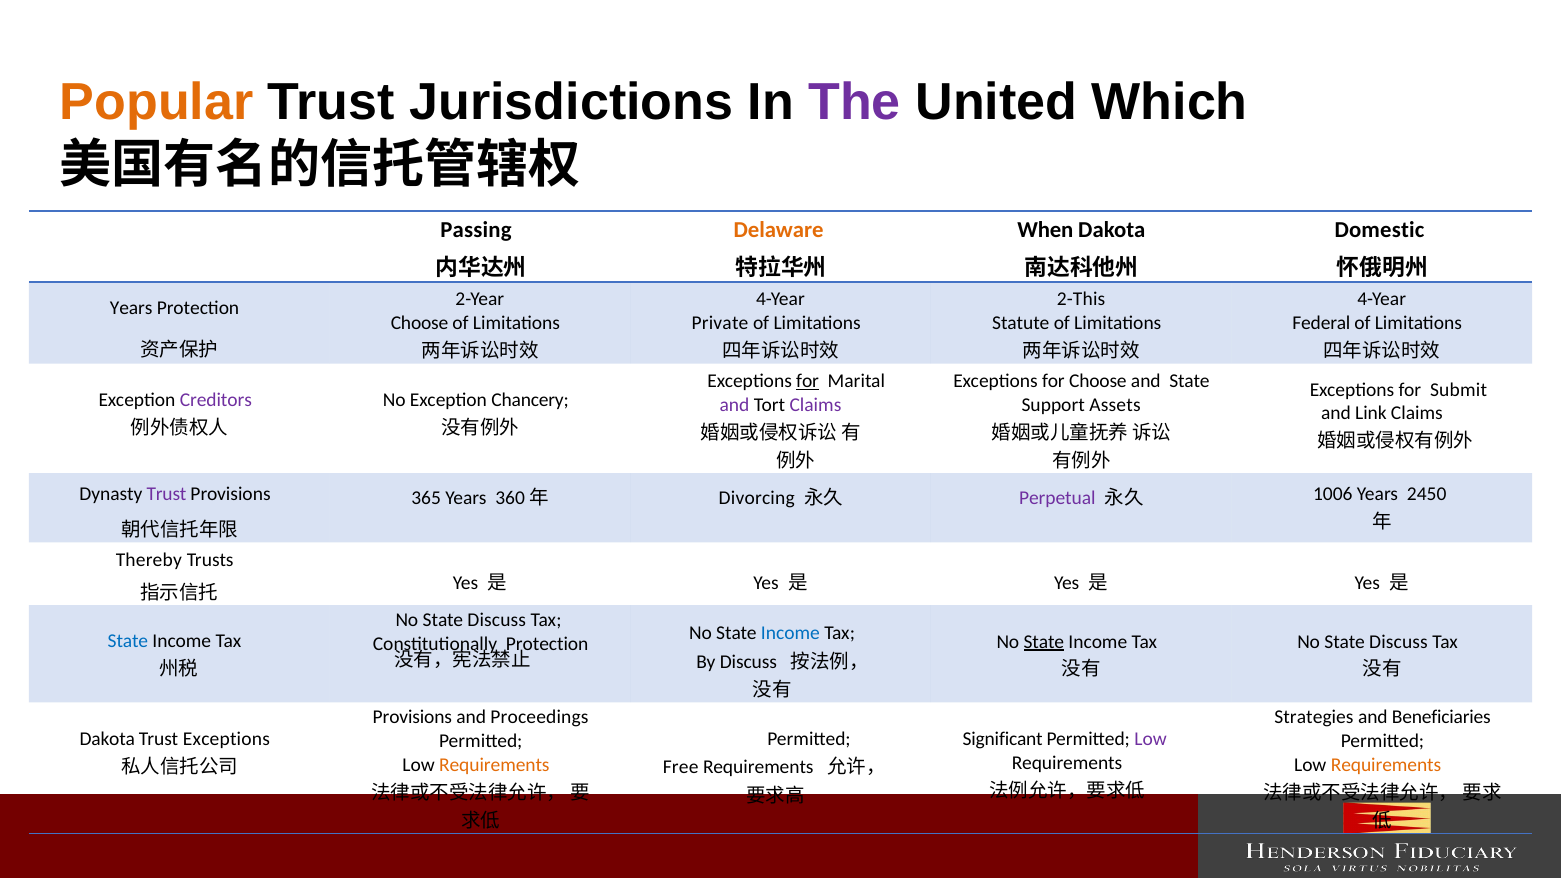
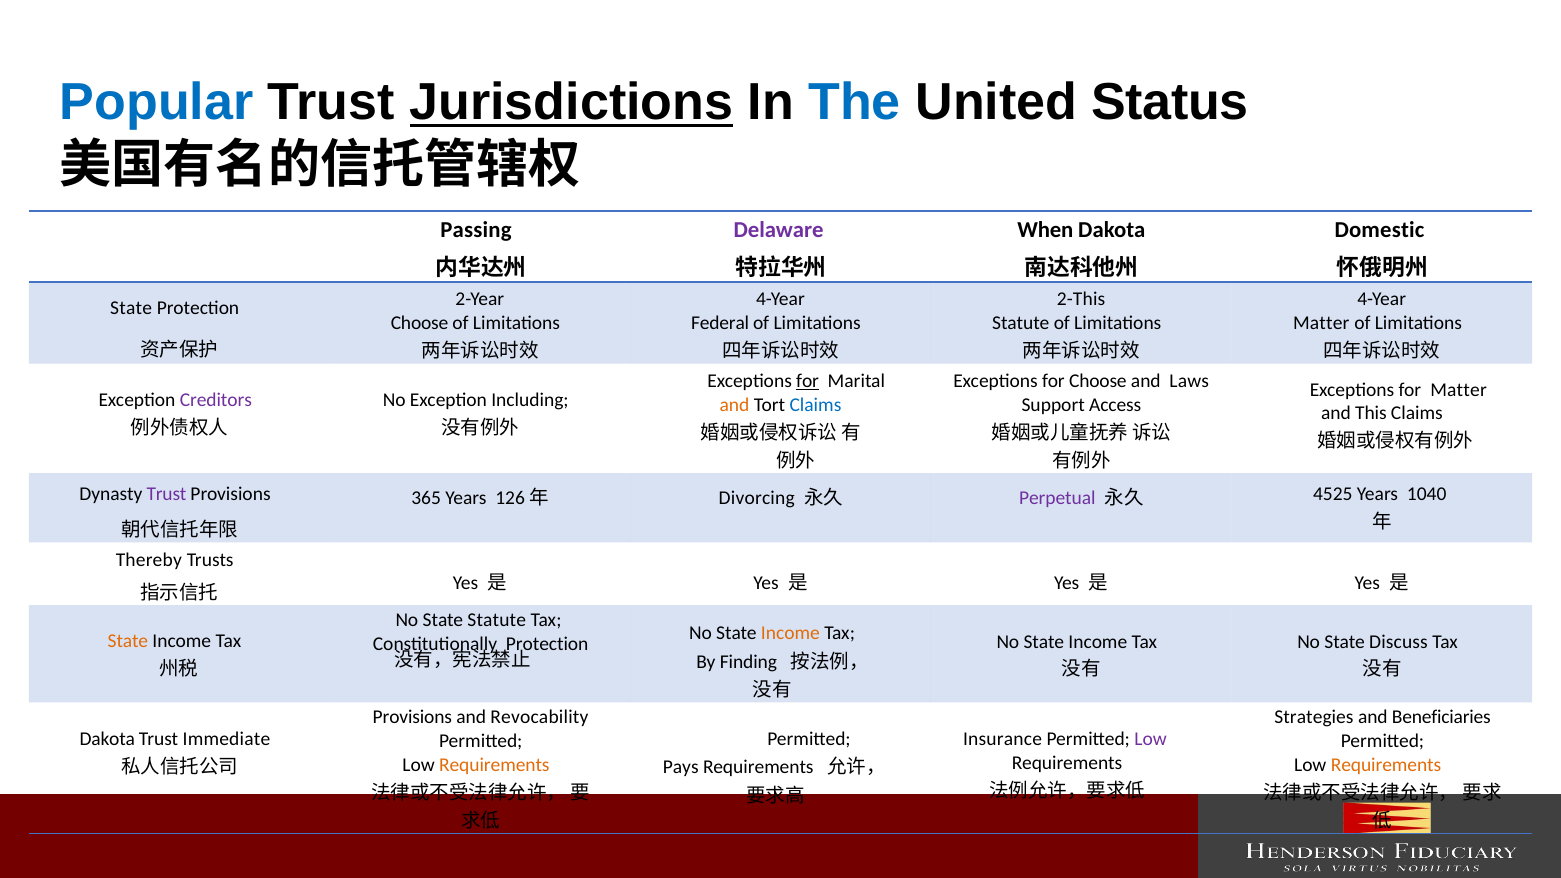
Popular colour: orange -> blue (157, 103)
Jurisdictions underline: none -> present (571, 103)
The colour: purple -> blue (855, 103)
Which: Which -> Status (1170, 103)
Delaware colour: orange -> purple (779, 230)
Years: Years -> State (131, 308)
Private: Private -> Federal (720, 323)
Federal: Federal -> Matter (1321, 323)
and State: State -> Laws (1189, 381)
for Submit: Submit -> Matter (1459, 390)
Chancery: Chancery -> Including (530, 400)
and colour: purple -> orange (735, 405)
Claims colour: purple -> blue (815, 405)
Assets: Assets -> Access (1115, 405)
Link: Link -> This (1371, 414)
360: 360 -> 126 (510, 498)
1006: 1006 -> 4525 (1333, 494)
2450: 2450 -> 1040 (1427, 494)
Discuss: Discuss -> Statute (497, 620)
Income colour: blue -> orange (790, 634)
State colour: blue -> orange (128, 641)
State underline: present -> none (1044, 642)
By Discuss: Discuss -> Finding (748, 662)
Proceedings: Proceedings -> Revocability (539, 718)
Trust Exceptions: Exceptions -> Immediate (226, 739)
Significant: Significant -> Insurance (1003, 739)
Free: Free -> Pays (681, 767)
